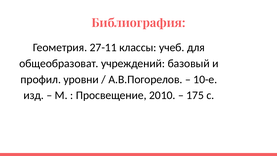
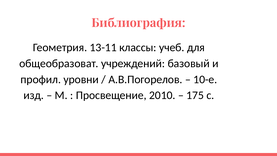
27-11: 27-11 -> 13-11 (103, 47)
